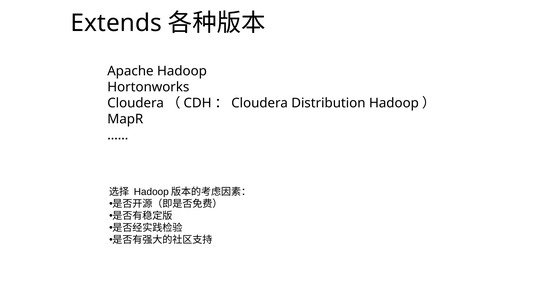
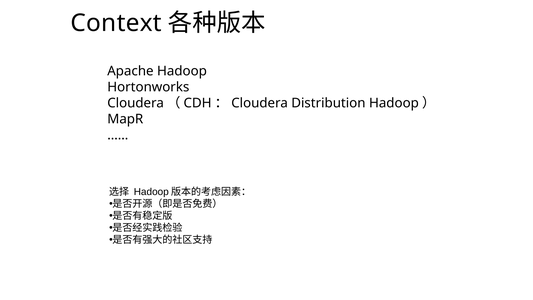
Extends: Extends -> Context (116, 23)
